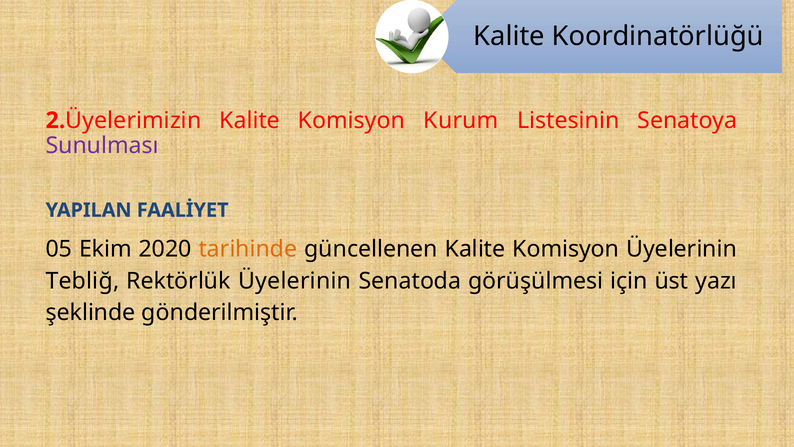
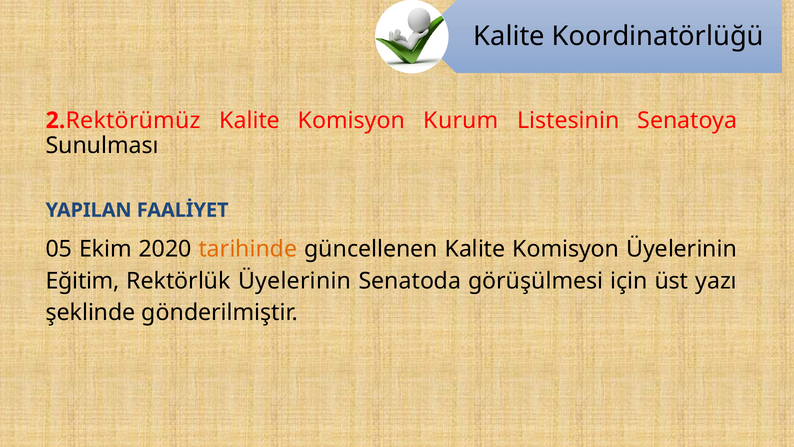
Üyelerimizin: Üyelerimizin -> Rektörümüz (133, 120)
Sunulması colour: purple -> black (102, 145)
Tebliğ: Tebliğ -> Eğitim (83, 281)
